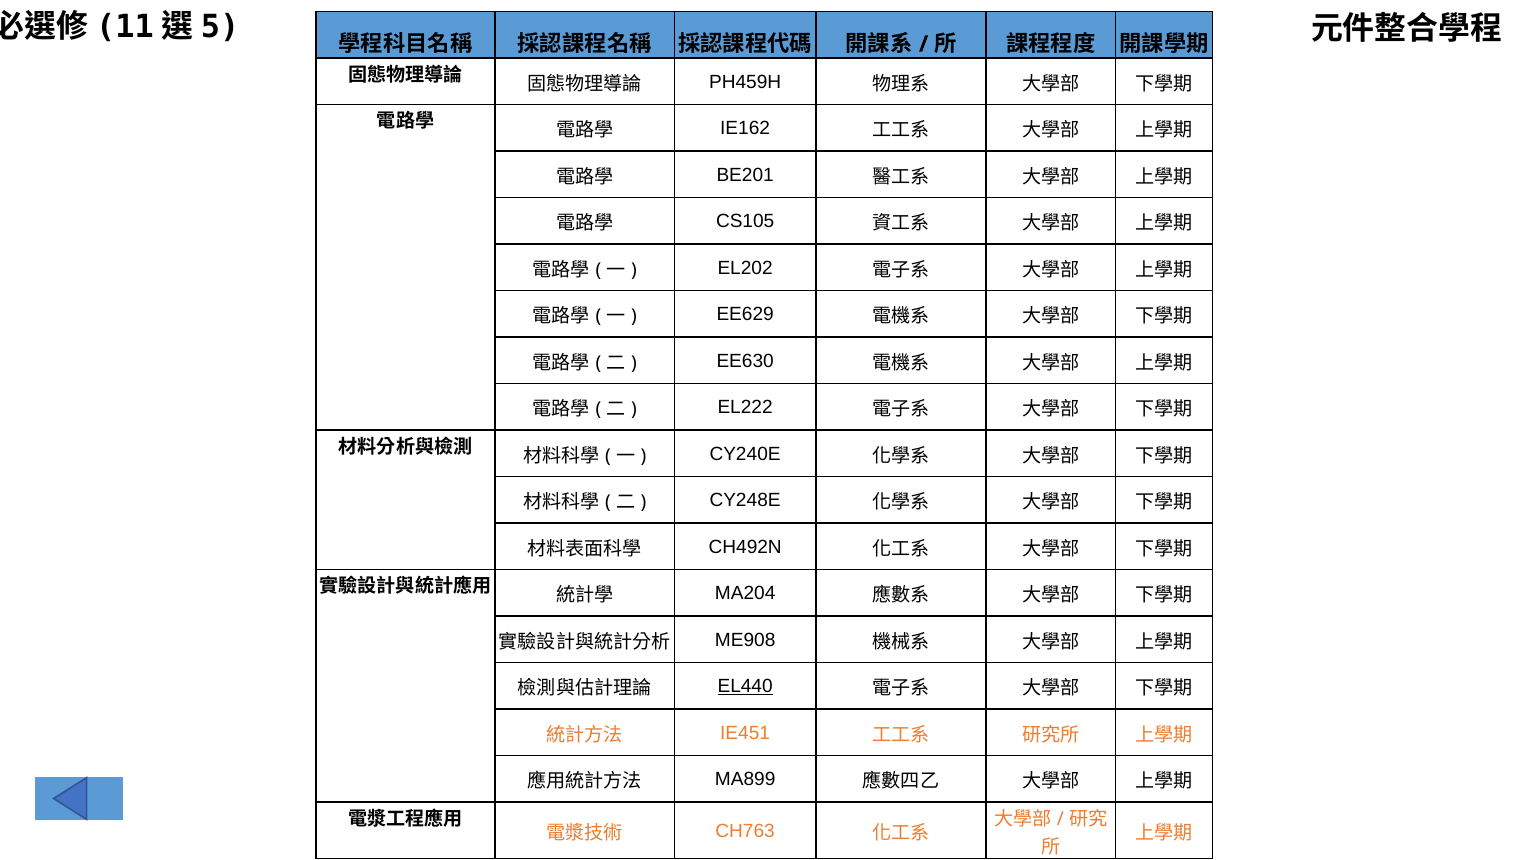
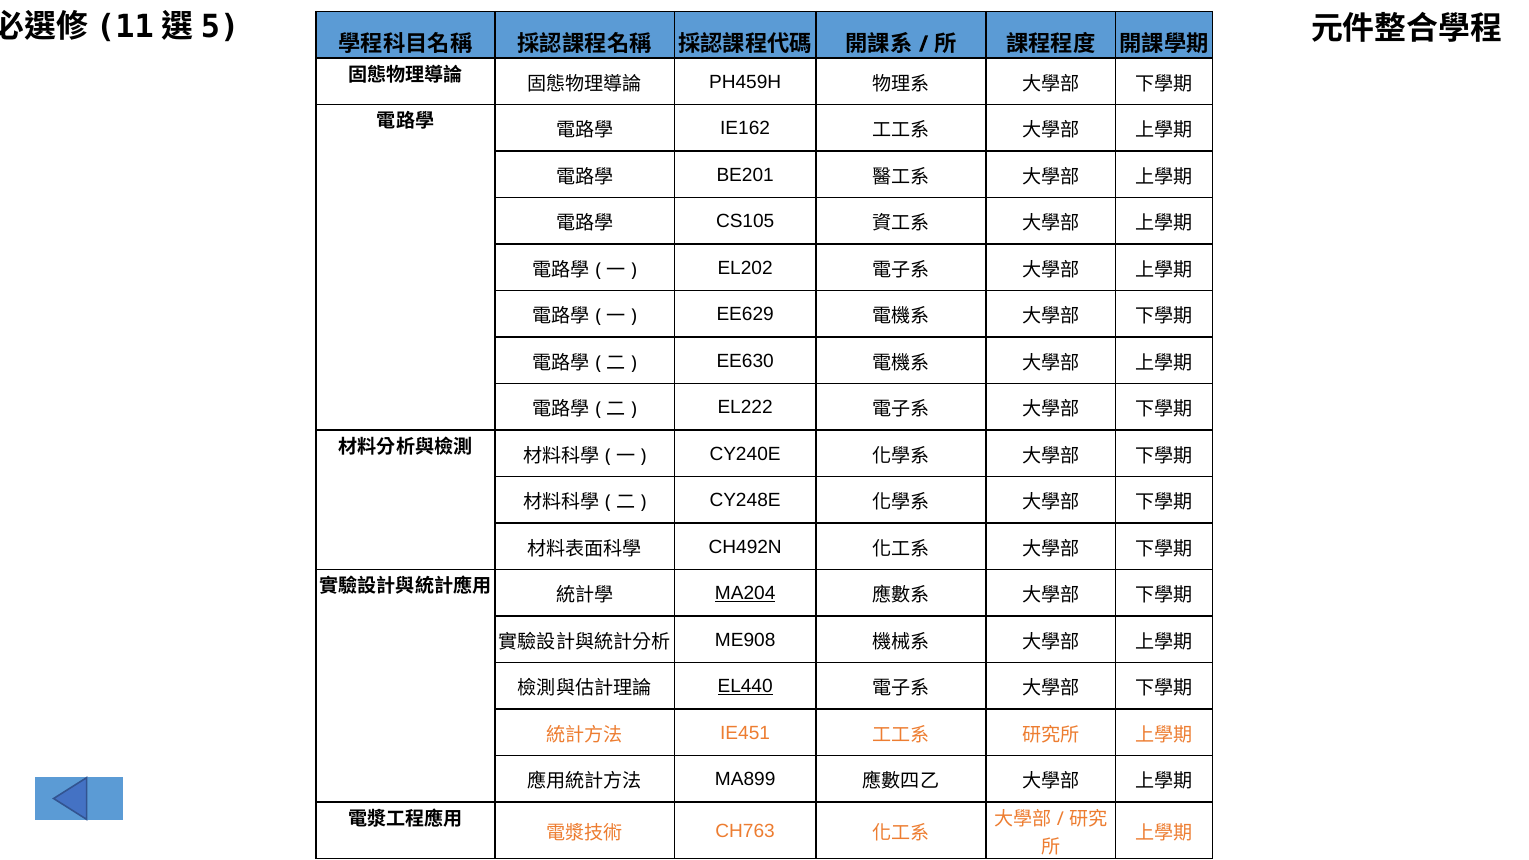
MA204 underline: none -> present (745, 594)
